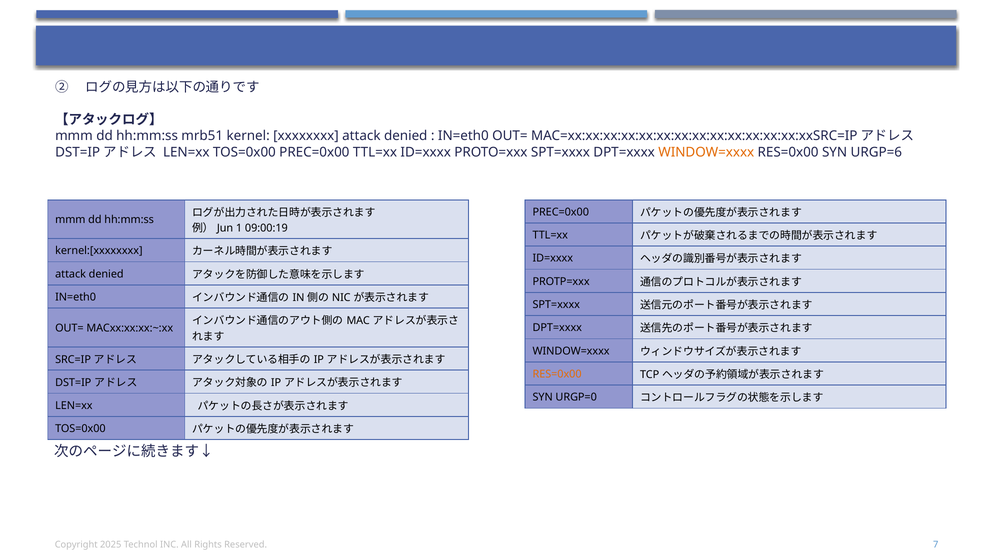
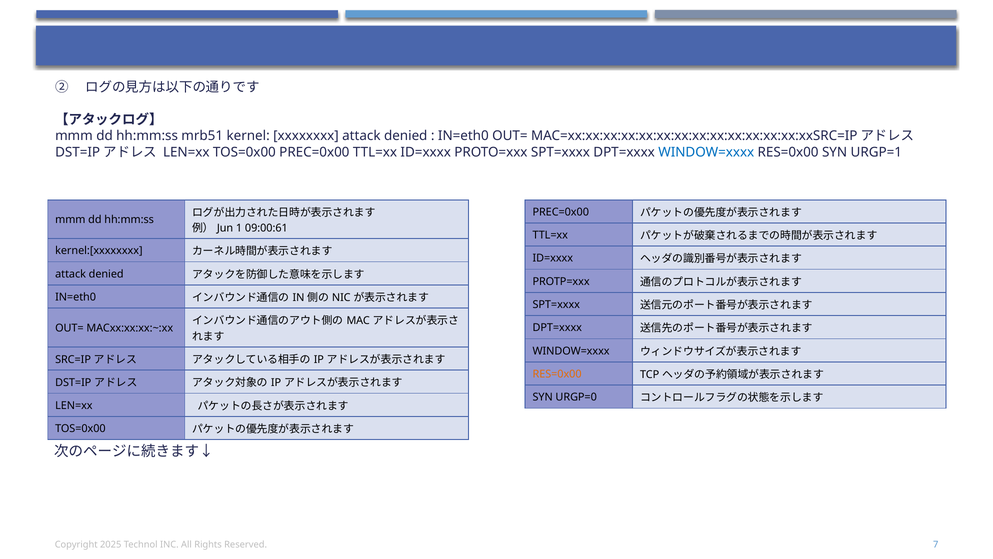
WINDOW=xxxx colour: orange -> blue (706, 152)
URGP=6: URGP=6 -> URGP=1 (876, 152)
09:00:19: 09:00:19 -> 09:00:61 (266, 228)
